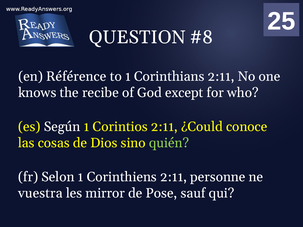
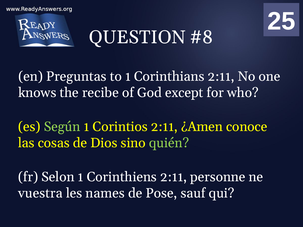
Référence: Référence -> Preguntas (76, 77)
Según colour: white -> light green (62, 127)
¿Could: ¿Could -> ¿Amen (202, 127)
mirror: mirror -> names (105, 193)
